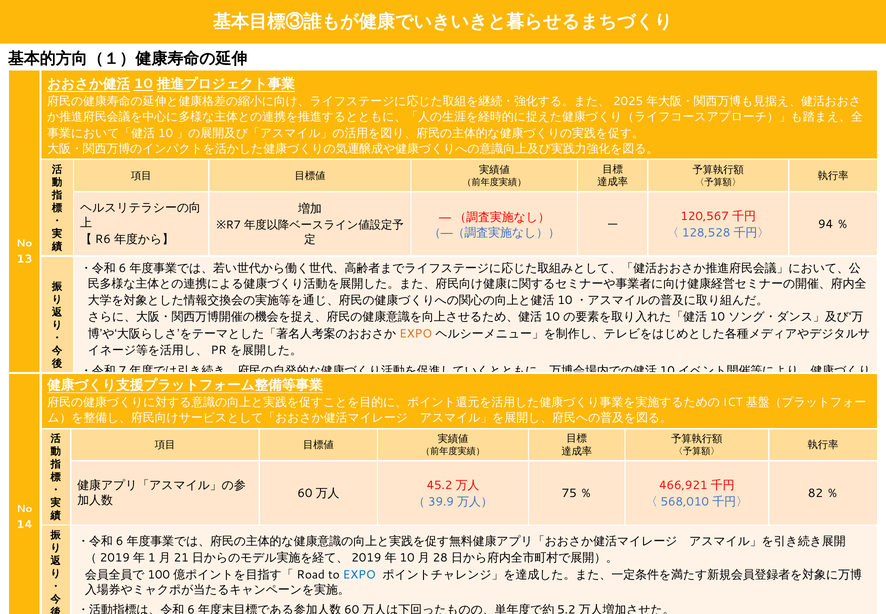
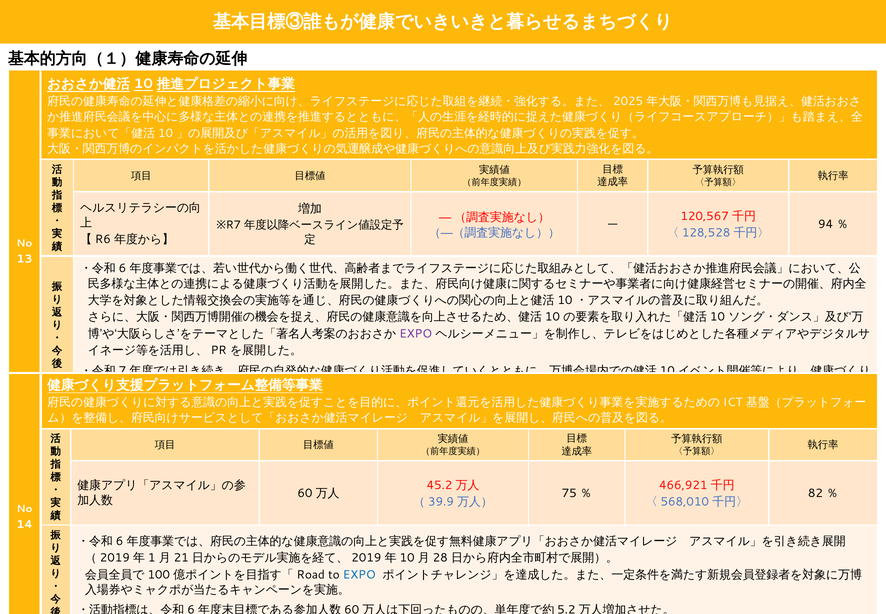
EXPO colour: orange -> purple (416, 333)
